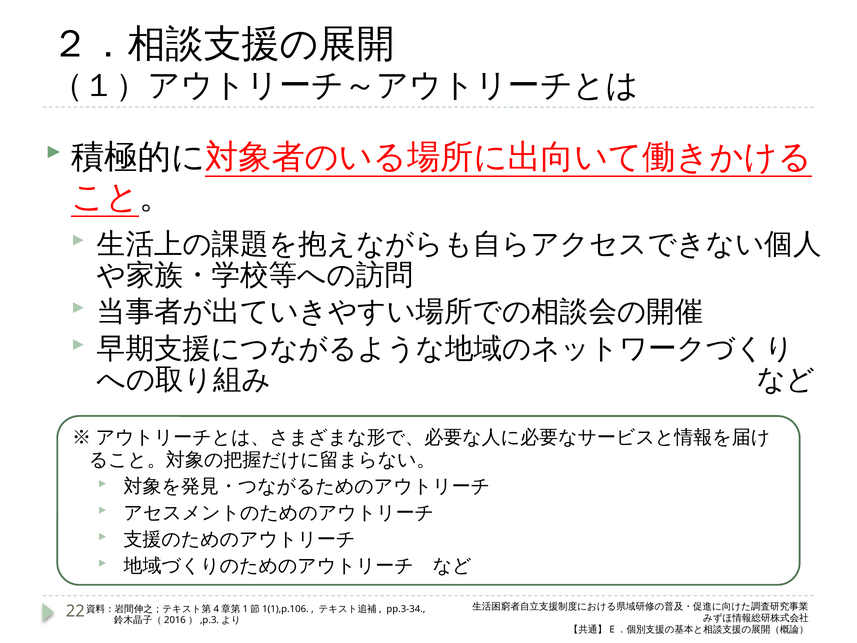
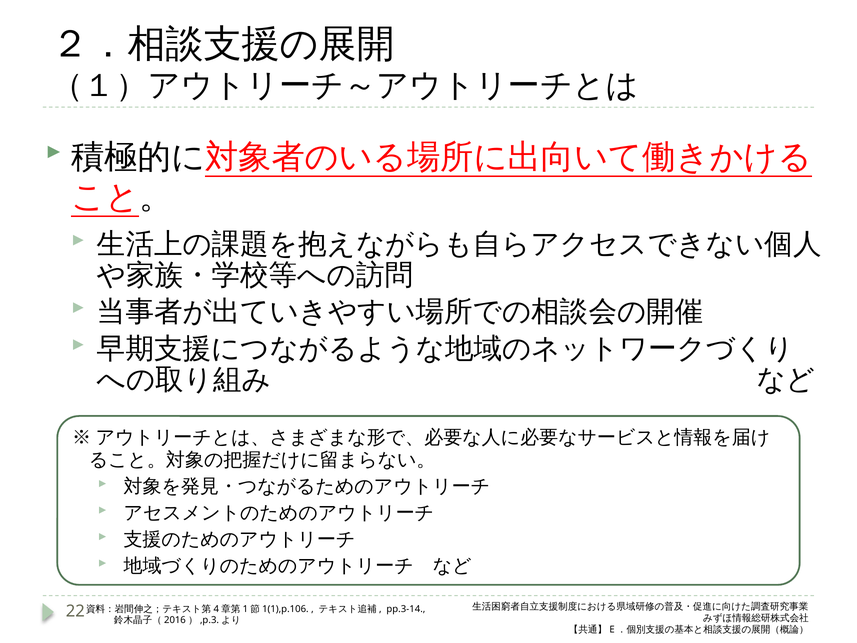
pp.3-34: pp.3-34 -> pp.3-14 (406, 609)
